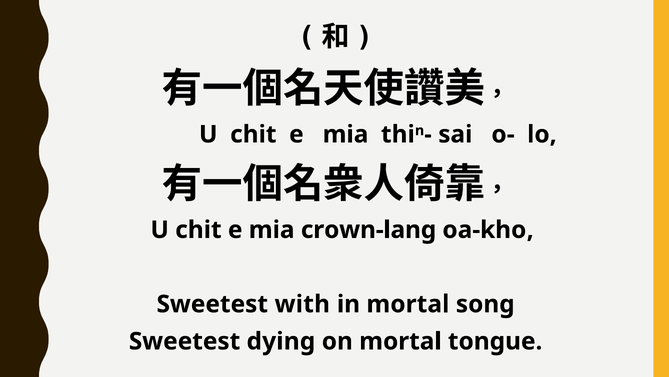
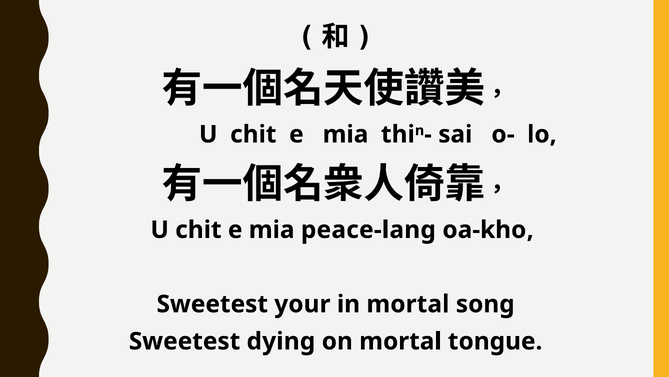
crown-lang: crown-lang -> peace-lang (368, 229)
with: with -> your (302, 304)
